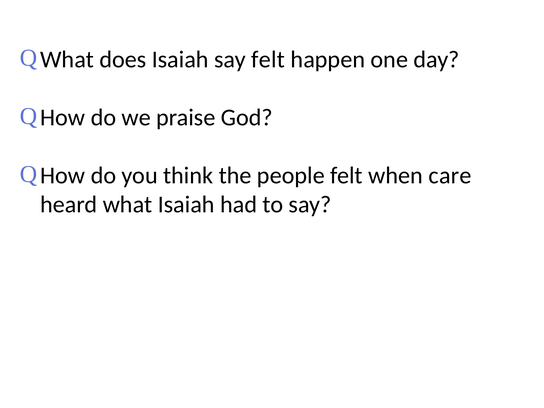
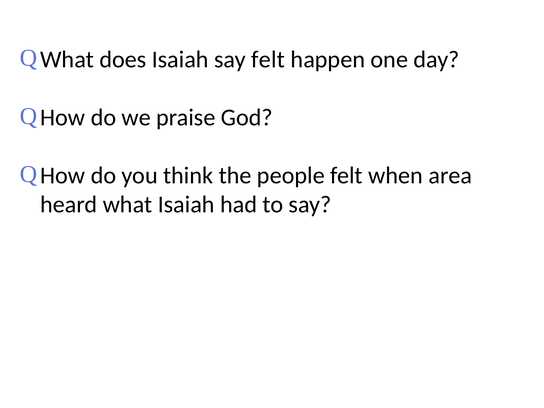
care: care -> area (450, 176)
